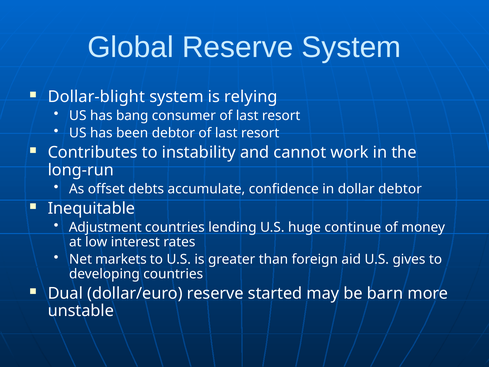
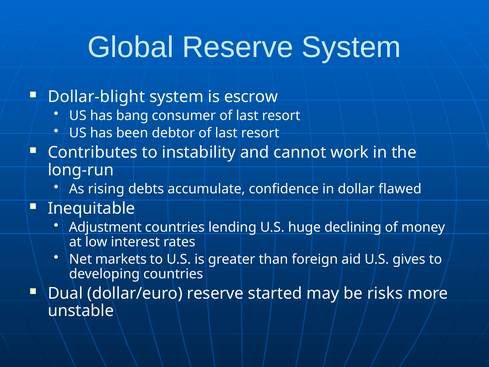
relying: relying -> escrow (251, 97)
offset: offset -> rising (106, 189)
dollar debtor: debtor -> flawed (400, 189)
continue: continue -> declining (353, 227)
barn: barn -> risks (385, 293)
